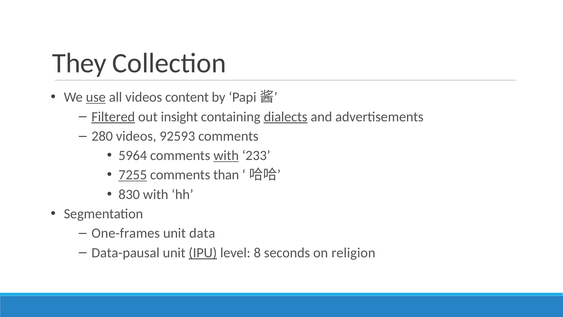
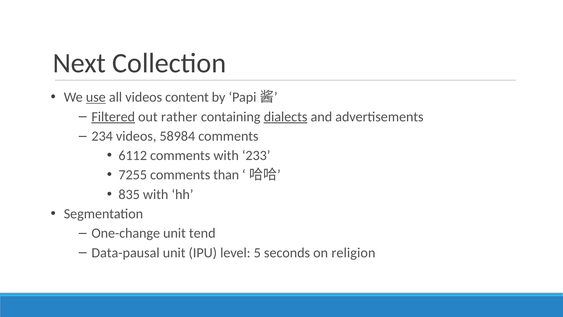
They: They -> Next (79, 63)
insight: insight -> rather (179, 117)
280: 280 -> 234 (102, 136)
92593: 92593 -> 58984 (177, 136)
5964: 5964 -> 6112 (133, 155)
with underline: present -> none (226, 155)
7255 underline: present -> none (133, 175)
830: 830 -> 835 (129, 194)
One-frames: One-frames -> One-change (126, 233)
data: data -> tend (202, 233)
IPU underline: present -> none (203, 253)
8: 8 -> 5 (257, 253)
